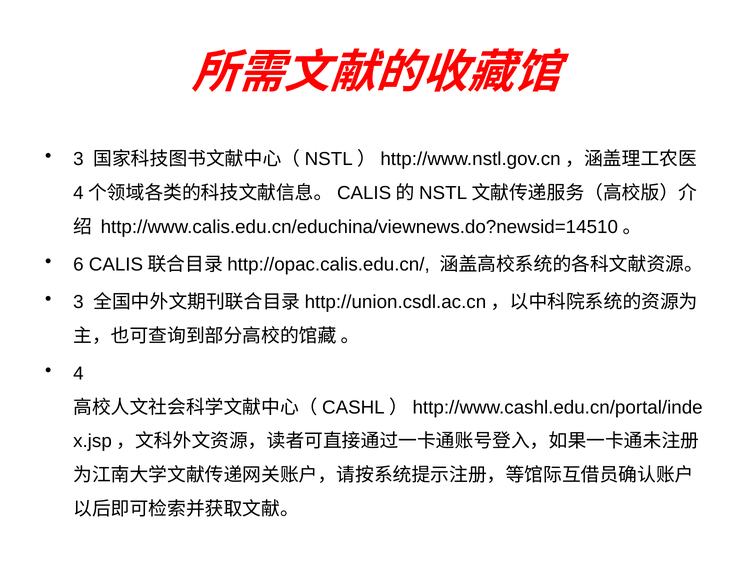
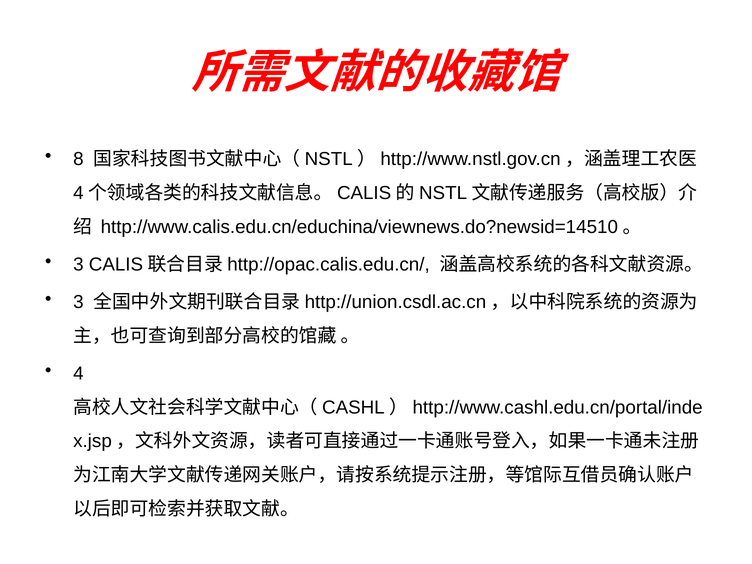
3: 3 -> 8 (78, 159)
6: 6 -> 3 (78, 264)
